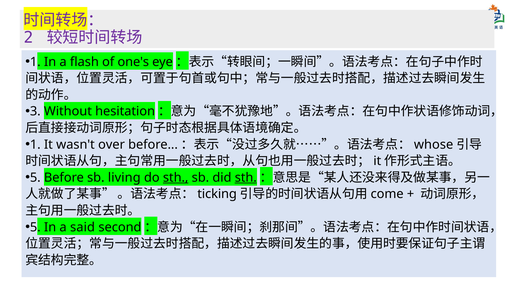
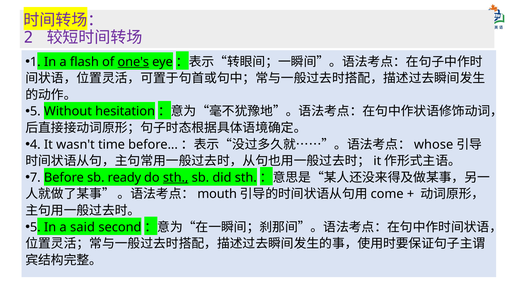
one's underline: none -> present (133, 62)
3: 3 -> 5 (35, 112)
1: 1 -> 4 (35, 145)
over: over -> time (112, 145)
5: 5 -> 7 (35, 178)
living: living -> ready (124, 178)
sth underline: present -> none (246, 178)
ticking: ticking -> mouth (217, 194)
